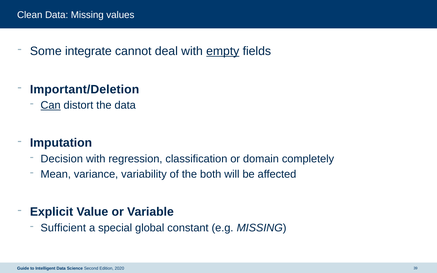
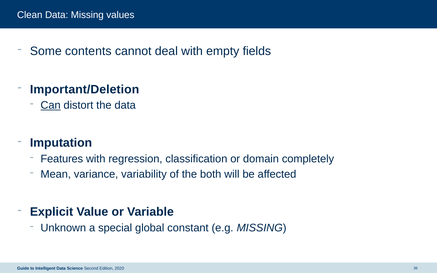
integrate: integrate -> contents (88, 51)
empty underline: present -> none (223, 51)
Decision: Decision -> Features (62, 159)
Sufficient: Sufficient -> Unknown (63, 228)
